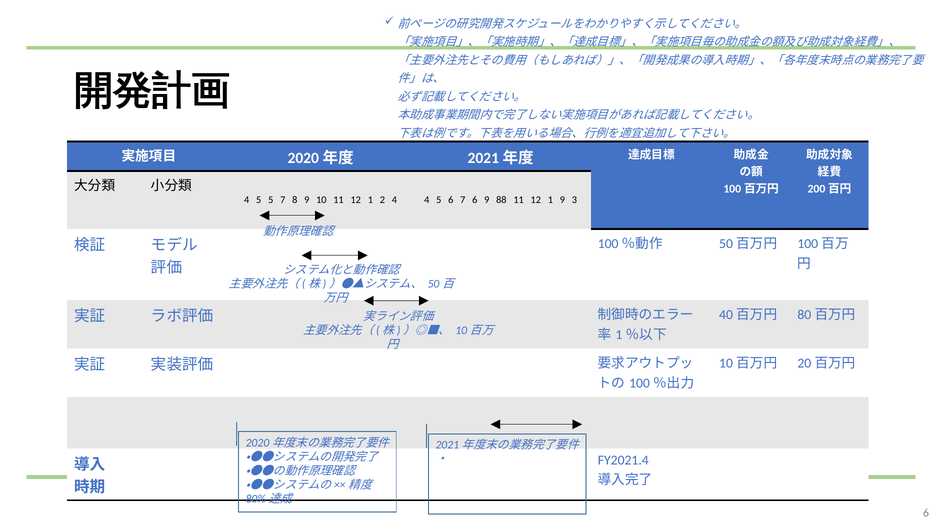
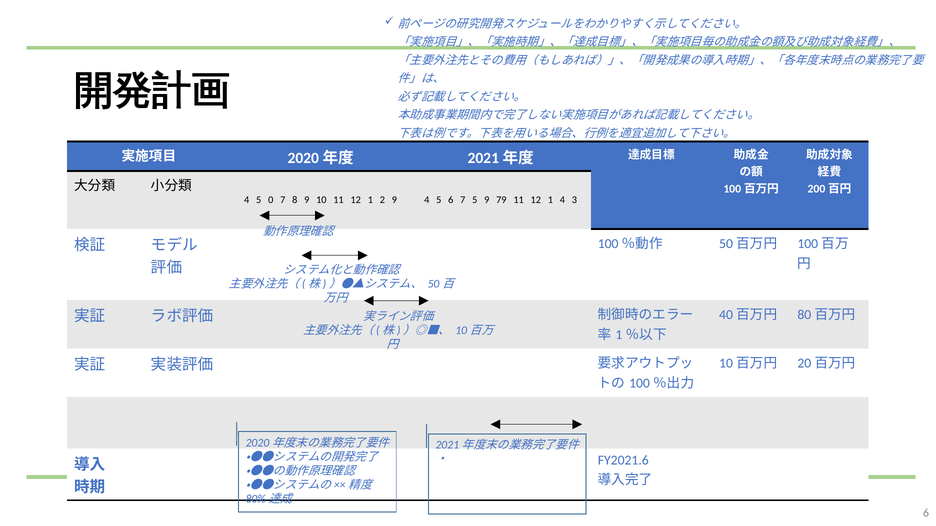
5 5: 5 -> 0 (271, 200)
2 4: 4 -> 9 (394, 200)
7 6: 6 -> 5 (475, 200)
88: 88 -> 79 (501, 200)
1 9: 9 -> 4 (562, 200)
FY2021.4: FY2021.4 -> FY2021.6 (623, 461)
